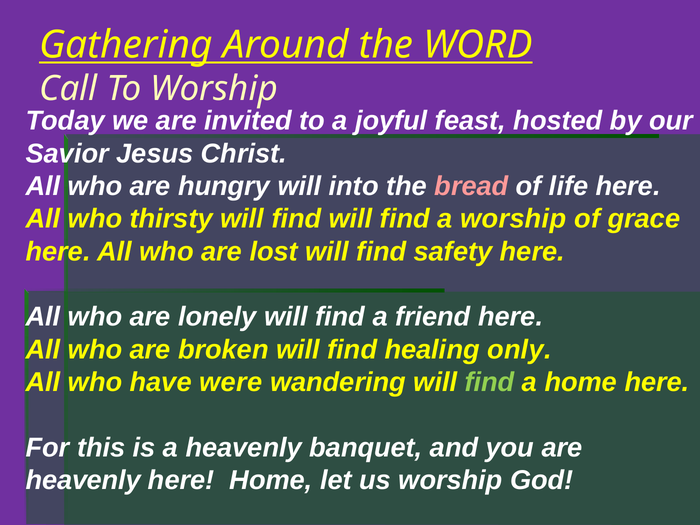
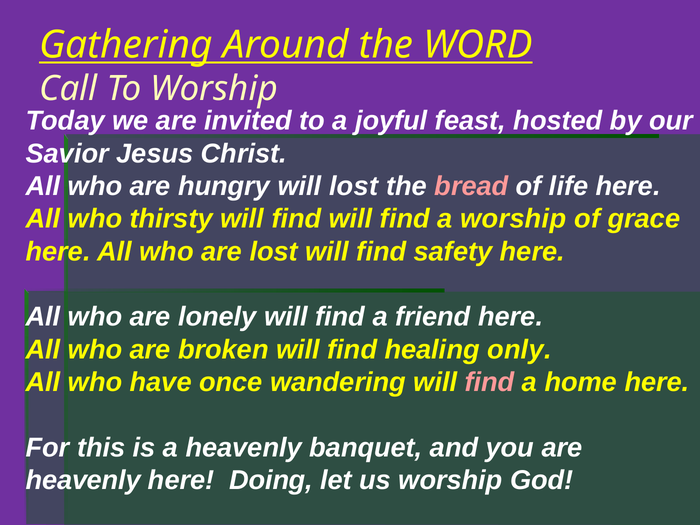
will into: into -> lost (354, 186)
were: were -> once (231, 382)
find colour: light green -> pink (490, 382)
here Home: Home -> Doing (271, 480)
